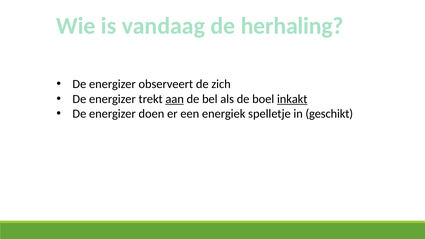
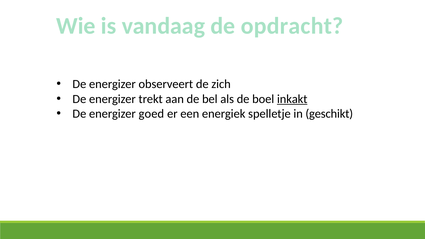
herhaling: herhaling -> opdracht (292, 26)
aan underline: present -> none (175, 99)
doen: doen -> goed (151, 114)
